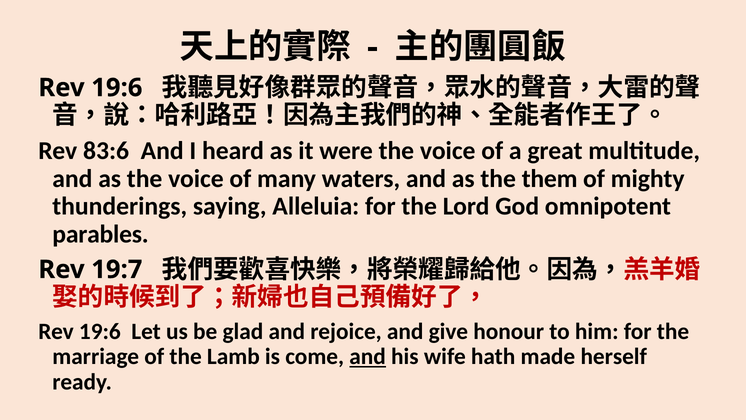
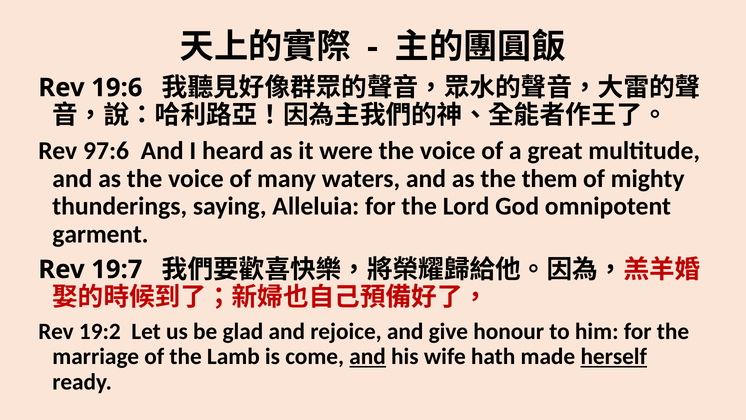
83:6: 83:6 -> 97:6 (106, 151)
parables: parables -> garment (100, 234)
19:6: 19:6 -> 19:2 (100, 331)
herself underline: none -> present (614, 356)
